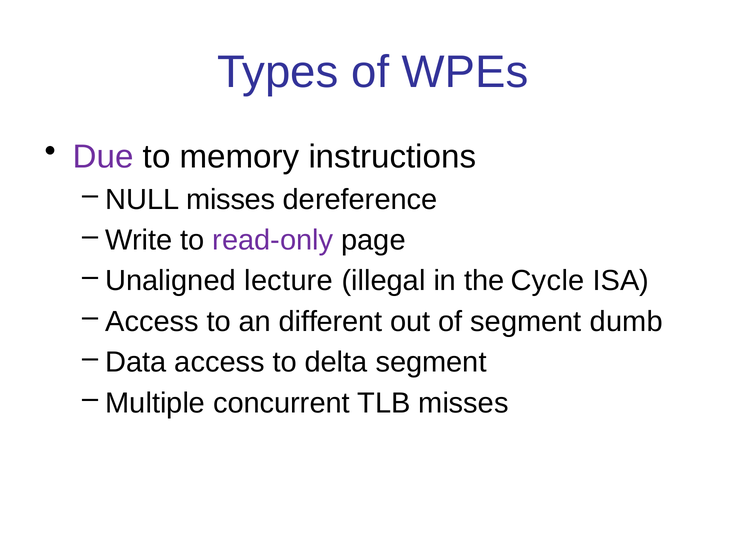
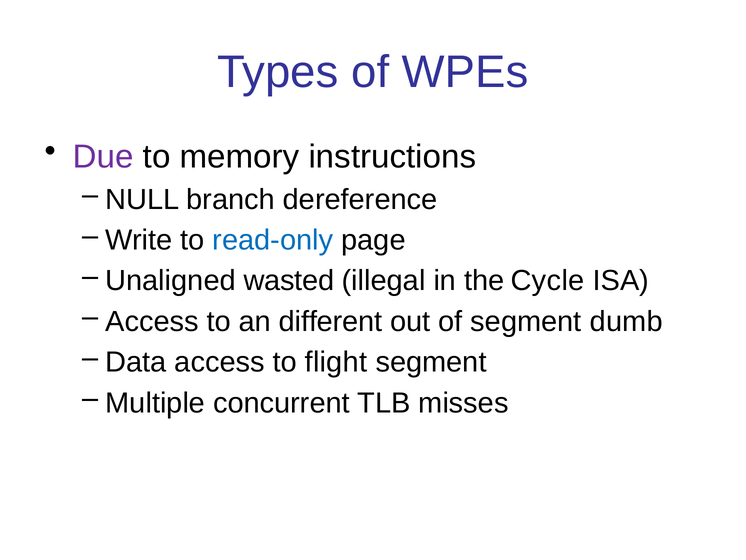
NULL misses: misses -> branch (231, 199)
read-only colour: purple -> blue (273, 240)
lecture: lecture -> wasted (289, 281)
delta: delta -> flight (336, 362)
